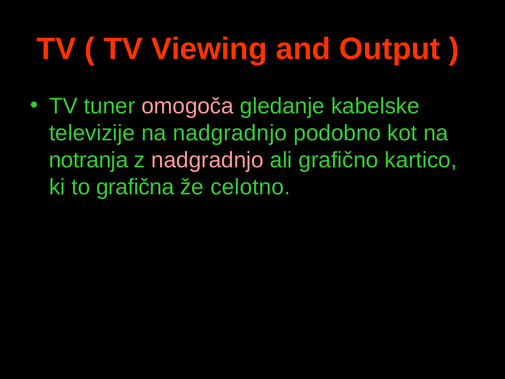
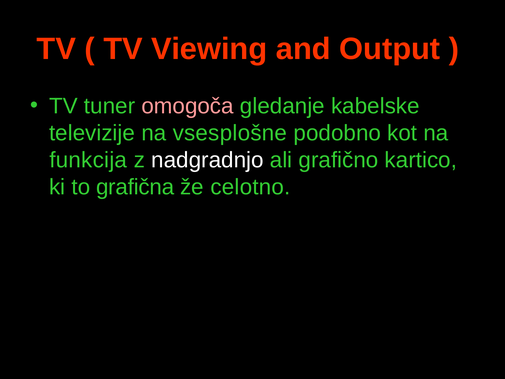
na nadgradnjo: nadgradnjo -> vsesplošne (230, 133)
notranja: notranja -> funkcija (88, 160)
nadgradnjo colour: pink -> white (207, 160)
